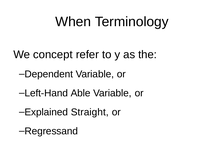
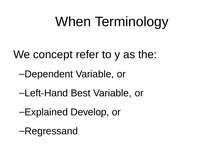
Able: Able -> Best (81, 93)
Straight: Straight -> Develop (90, 112)
